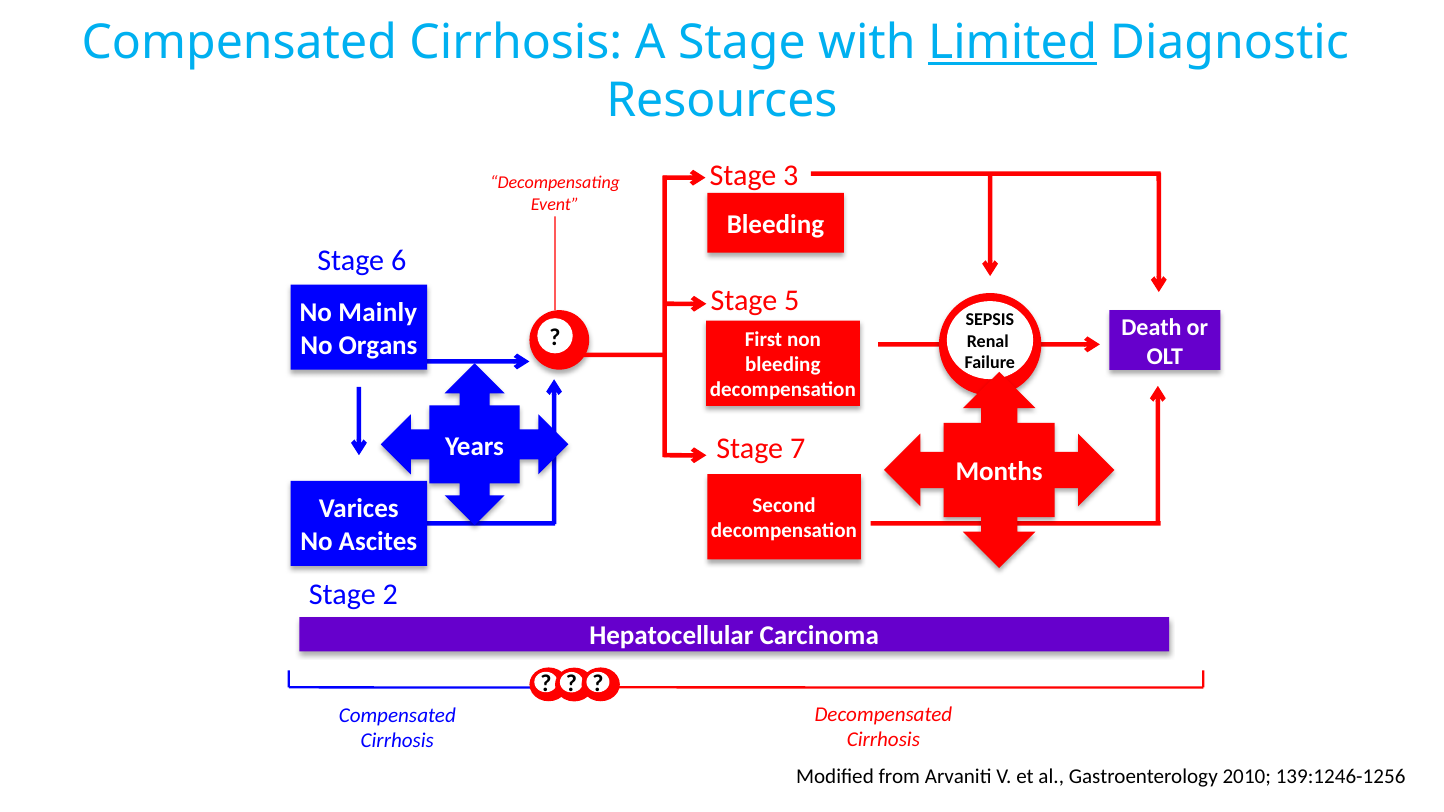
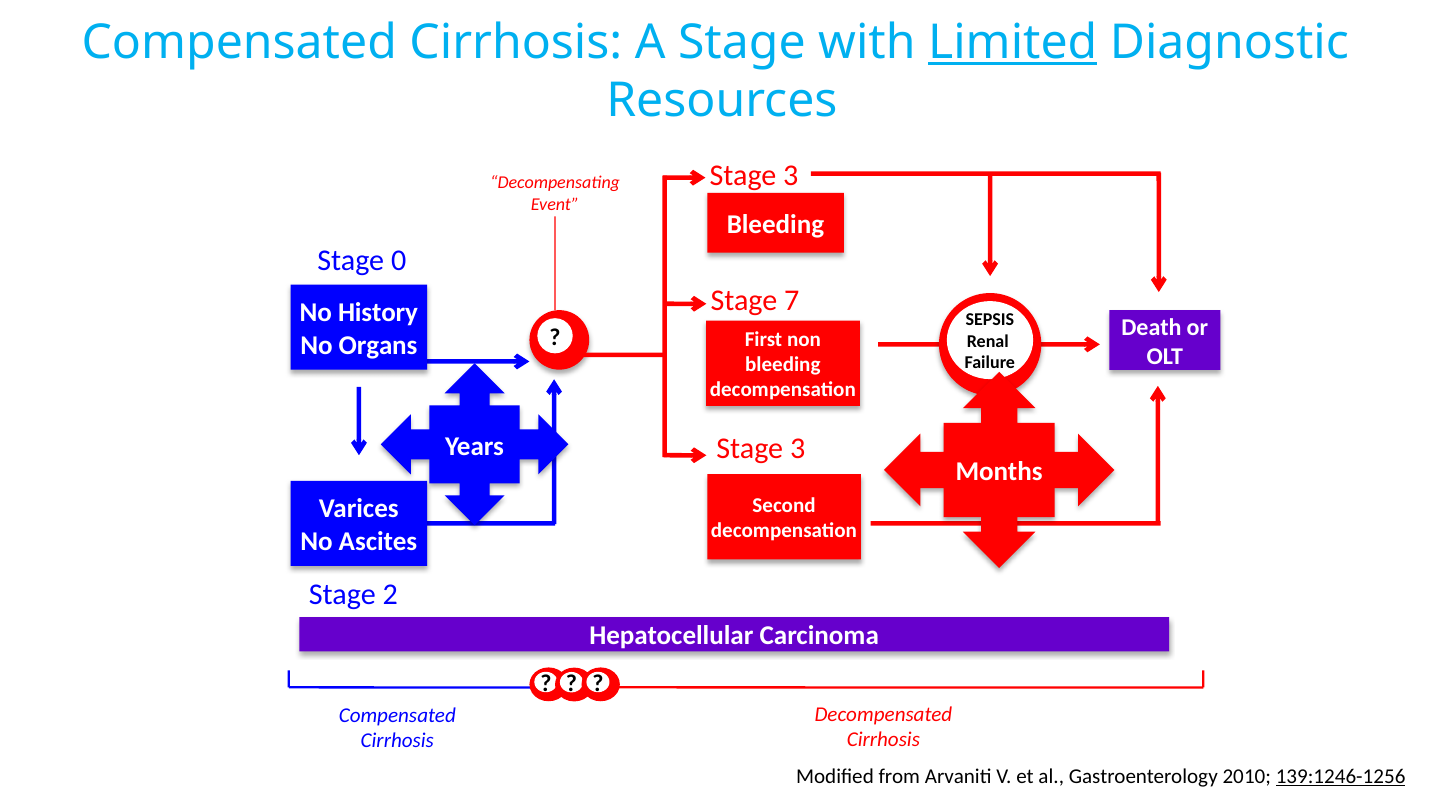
6: 6 -> 0 (399, 261)
5: 5 -> 7 (792, 301)
Mainly: Mainly -> History (378, 313)
7: 7 -> 3 (798, 449)
139:1246-1256 underline: none -> present (1341, 777)
